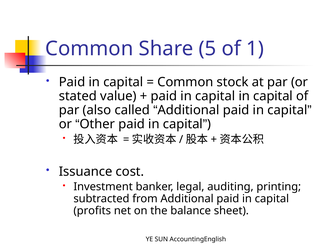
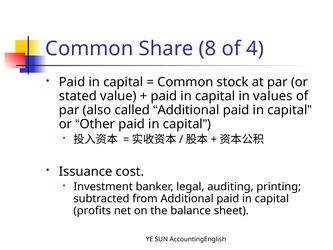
5: 5 -> 8 (207, 49)
1: 1 -> 4 (255, 49)
capital in capital: capital -> values (273, 96)
